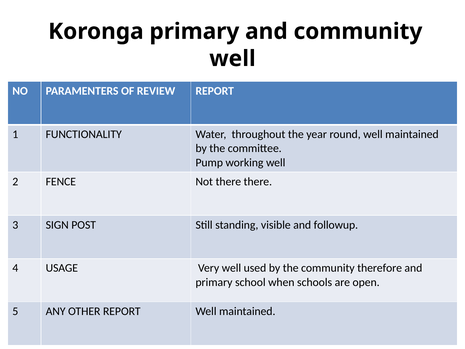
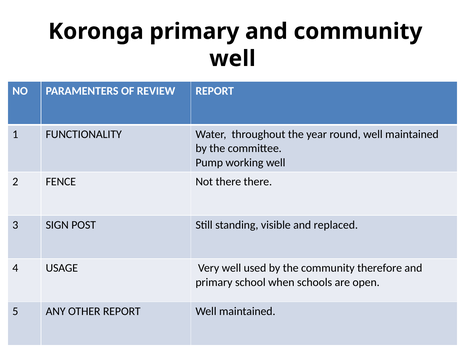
followup: followup -> replaced (336, 225)
